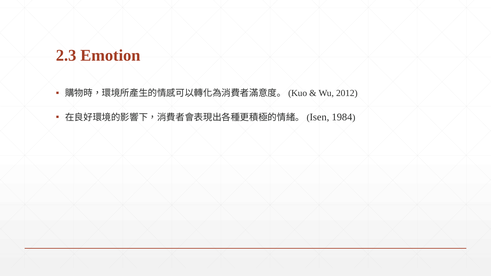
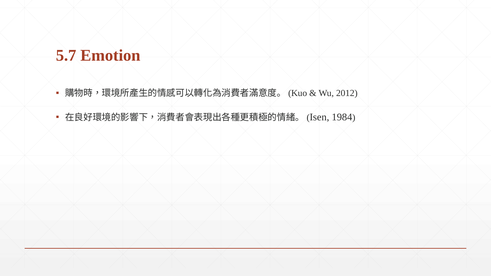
2.3: 2.3 -> 5.7 (66, 56)
